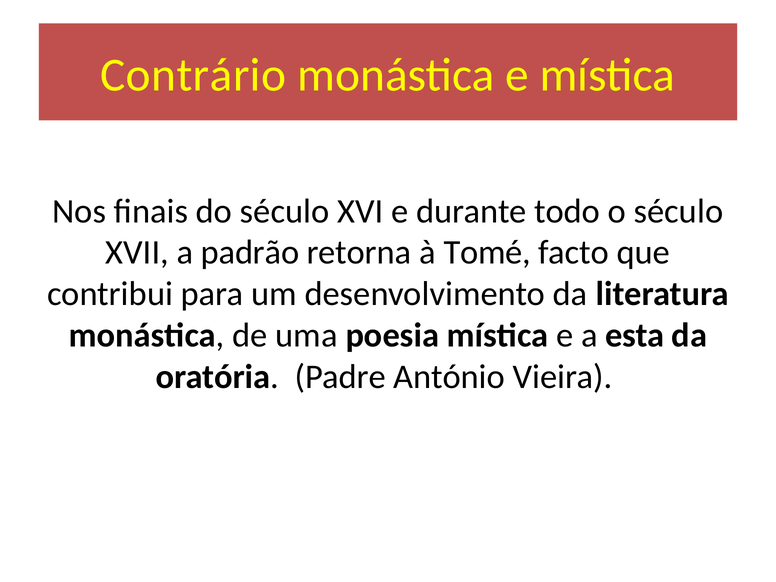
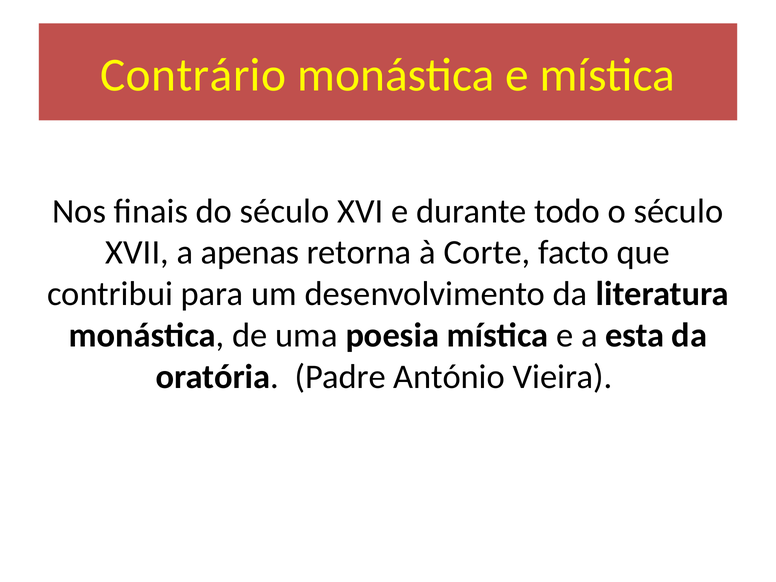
padrão: padrão -> apenas (250, 253)
Tomé: Tomé -> Corte (487, 253)
